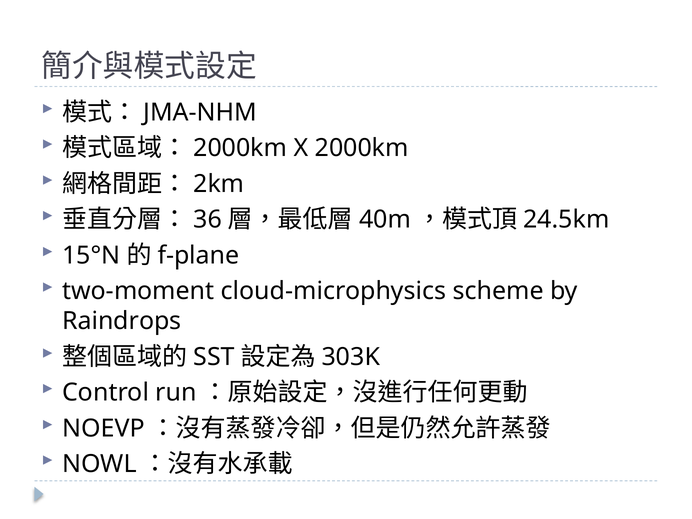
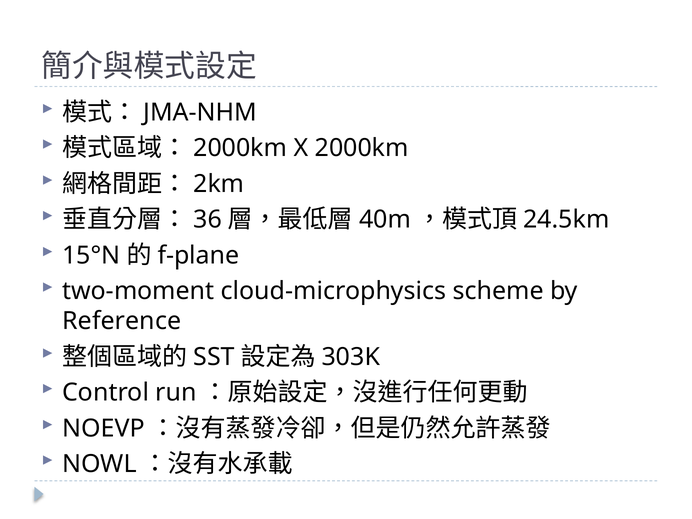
Raindrops: Raindrops -> Reference (122, 321)
